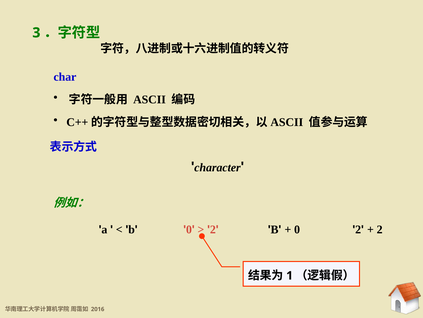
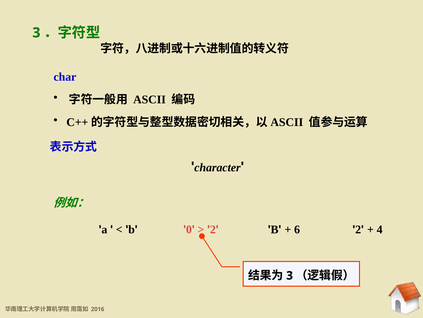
0: 0 -> 6 (297, 229)
2: 2 -> 4 (380, 229)
1: 1 -> 3 (290, 275)
